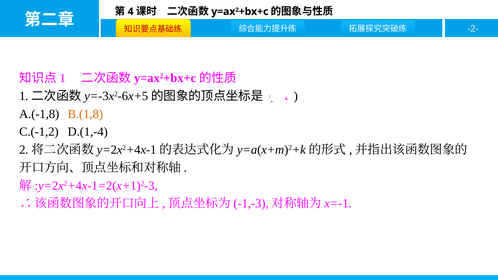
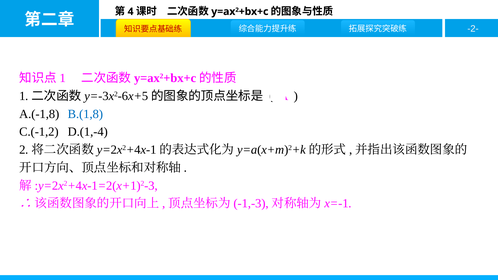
B.(1,8 colour: orange -> blue (85, 114)
